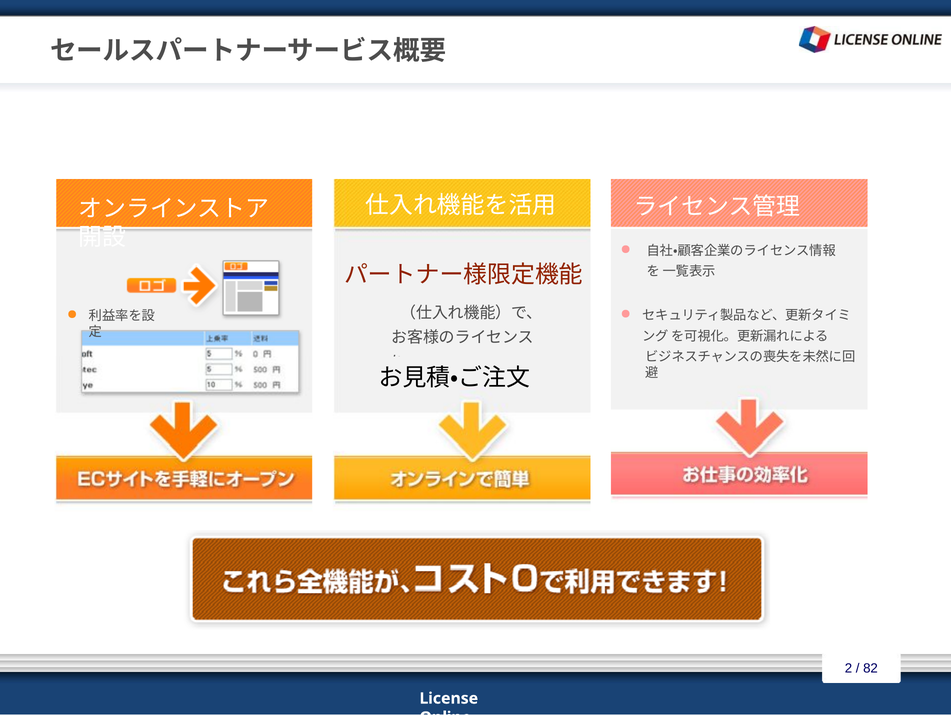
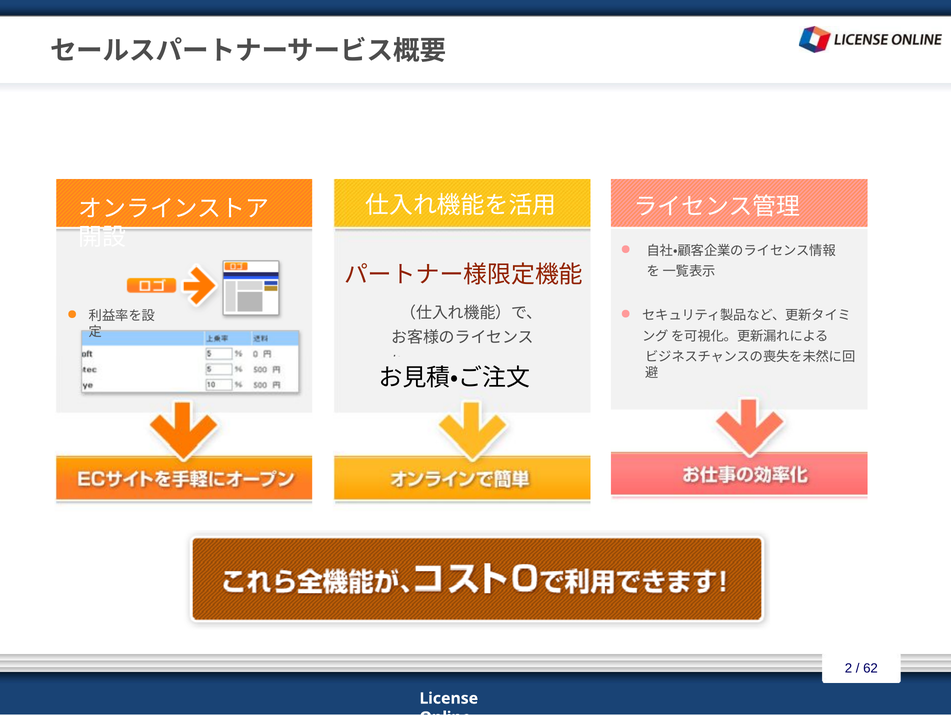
82: 82 -> 62 (871, 668)
